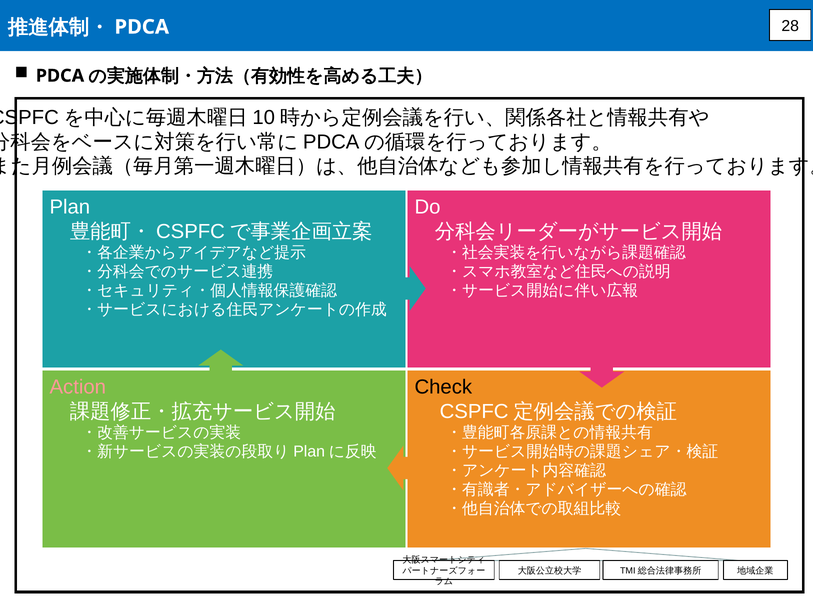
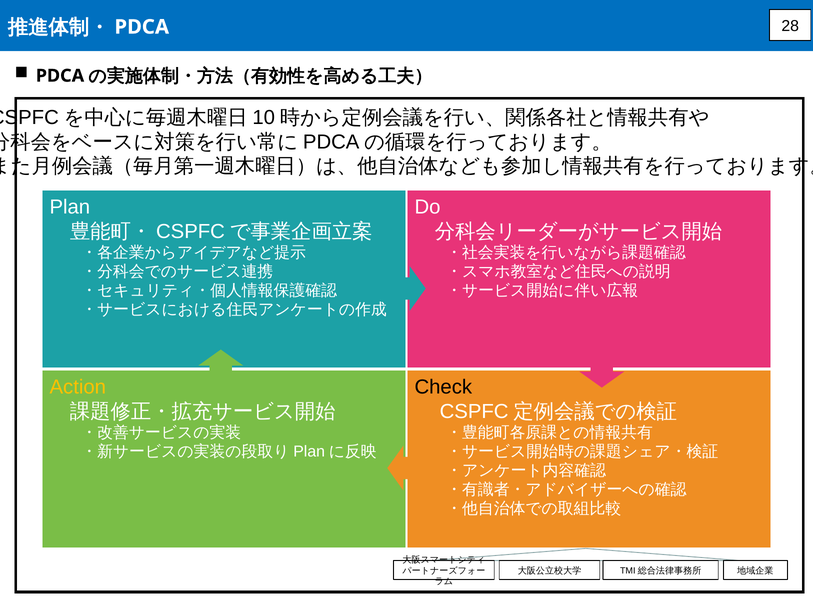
Action colour: pink -> yellow (78, 387)
